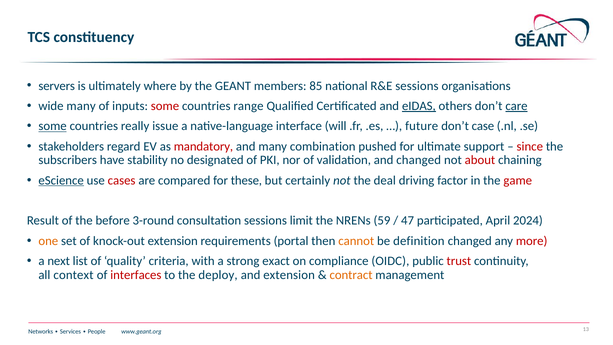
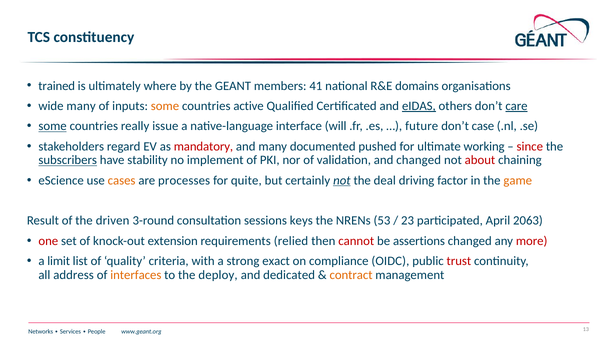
servers: servers -> trained (57, 86)
85: 85 -> 41 (316, 86)
R&E sessions: sessions -> domains (417, 86)
some colour: red -> orange (165, 106)
range: range -> active (249, 106)
combination: combination -> documented (323, 146)
support: support -> working (484, 146)
subscribers underline: none -> present (68, 160)
designated: designated -> implement (215, 160)
eScience underline: present -> none (61, 180)
cases colour: red -> orange (122, 180)
compared: compared -> processes (184, 180)
these: these -> quite (246, 180)
not underline: none -> present (342, 180)
game colour: red -> orange (518, 180)
before: before -> driven (113, 221)
limit: limit -> keys (301, 221)
59: 59 -> 53 (382, 221)
47: 47 -> 23 (408, 221)
2024: 2024 -> 2063 (528, 221)
one colour: orange -> red (48, 241)
portal: portal -> relied (291, 241)
cannot colour: orange -> red (356, 241)
definition: definition -> assertions (419, 241)
next: next -> limit (59, 261)
context: context -> address (74, 275)
interfaces colour: red -> orange (136, 275)
and extension: extension -> dedicated (289, 275)
